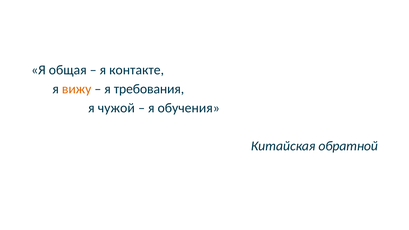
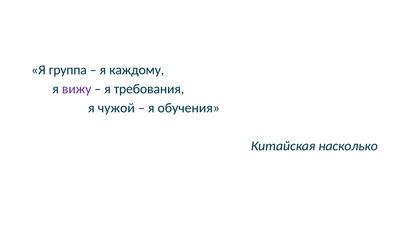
общая: общая -> группа (68, 70)
контакте: контакте -> каждому (137, 70)
вижу colour: orange -> purple (77, 89)
обратной: обратной -> насколько (348, 146)
